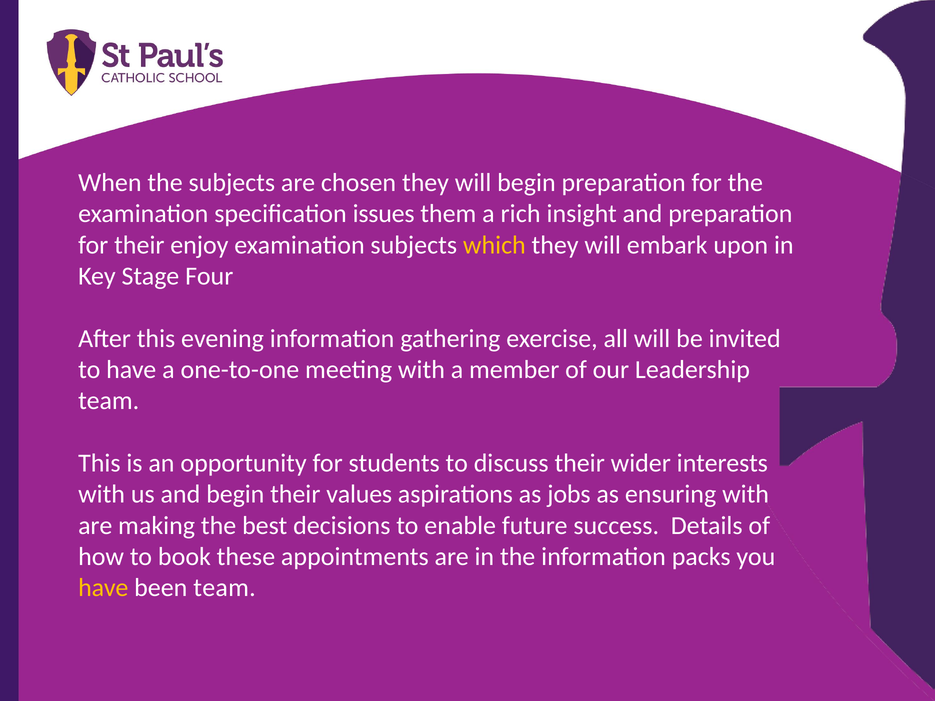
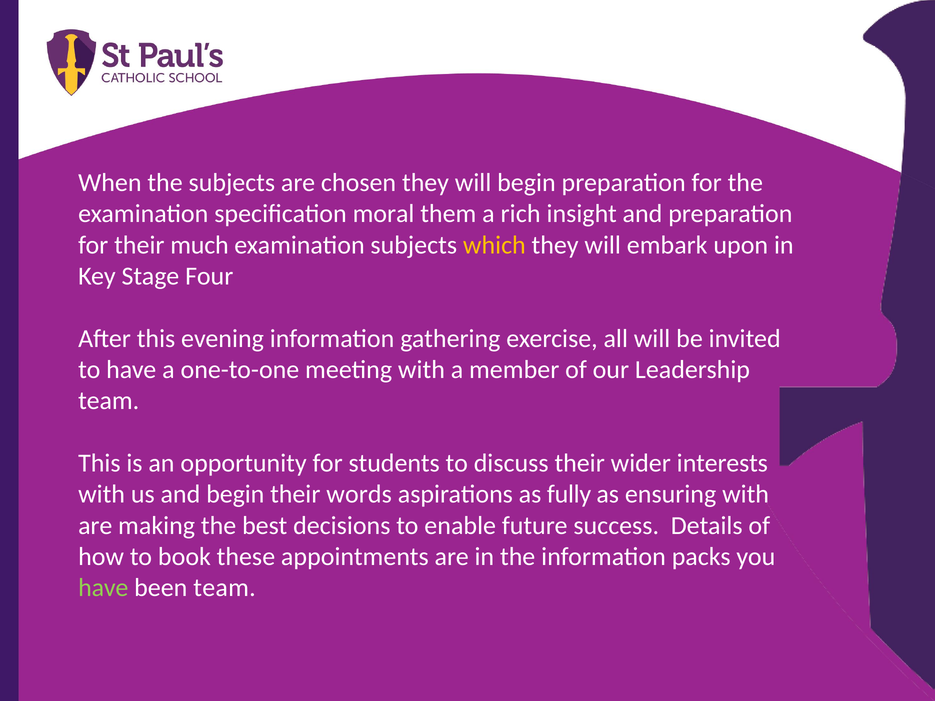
issues: issues -> moral (384, 214)
enjoy: enjoy -> much (200, 245)
values: values -> words (359, 494)
jobs: jobs -> fully (569, 494)
have colour: yellow -> light green (103, 588)
